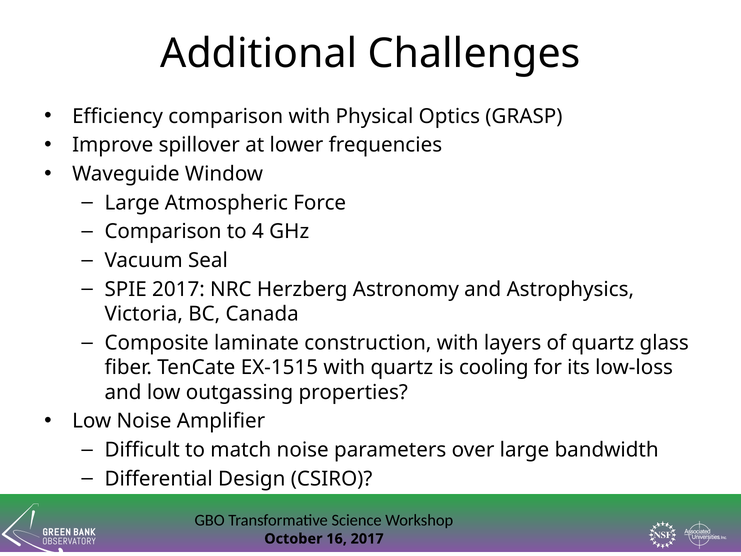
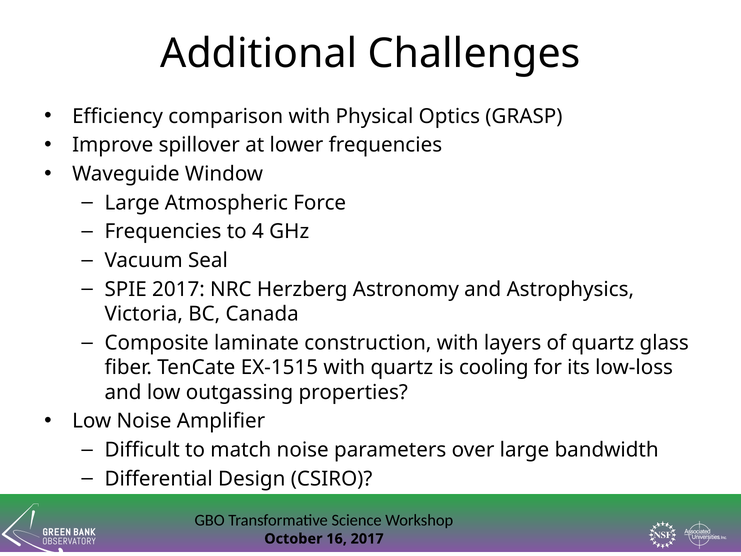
Comparison: Comparison -> Frequencies (163, 232)
